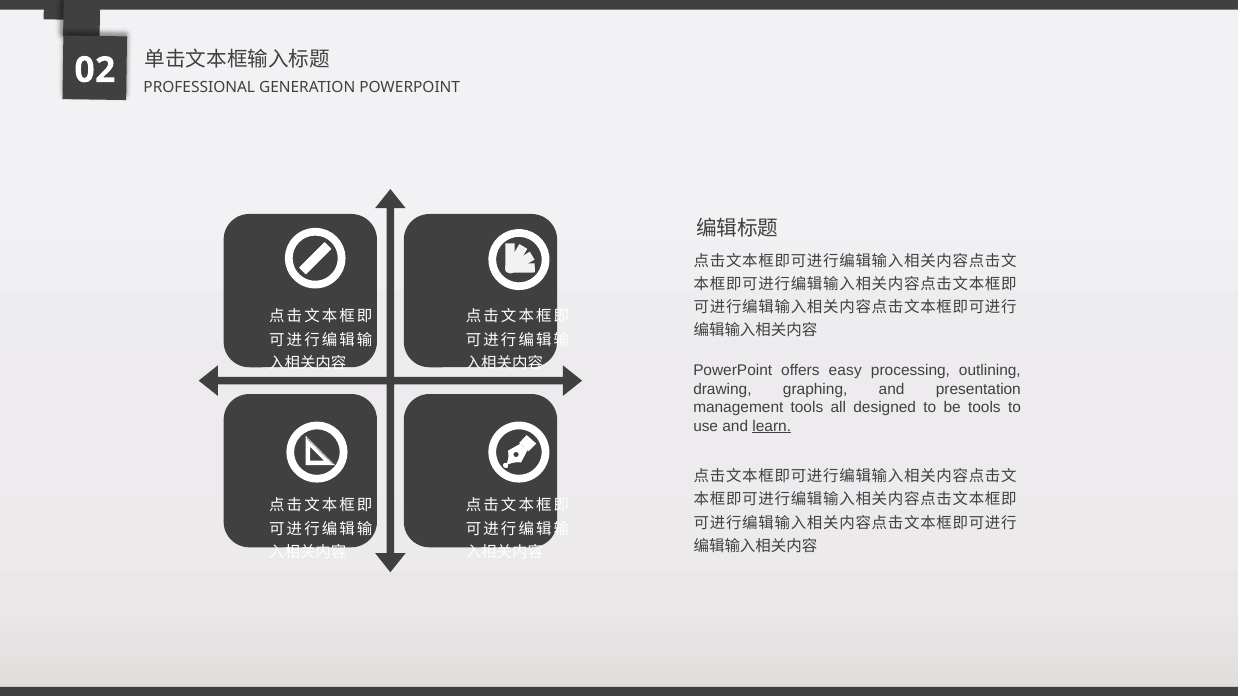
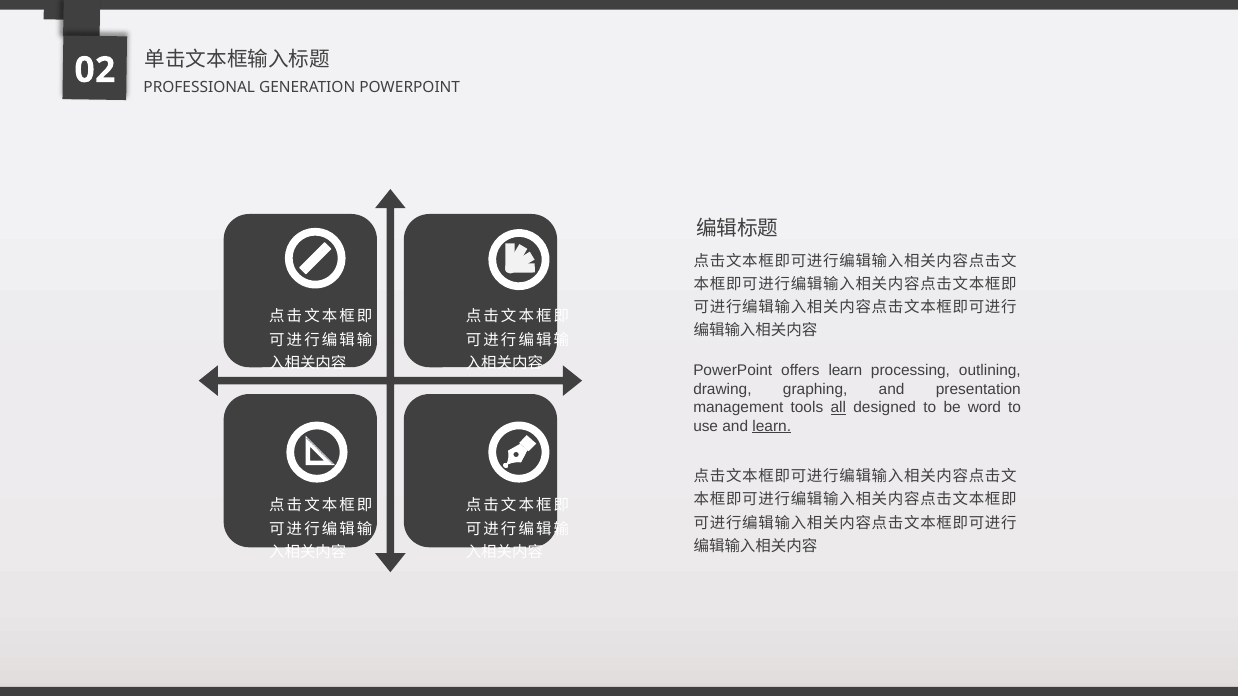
offers easy: easy -> learn (845, 371)
all underline: none -> present (838, 408)
be tools: tools -> word (984, 408)
